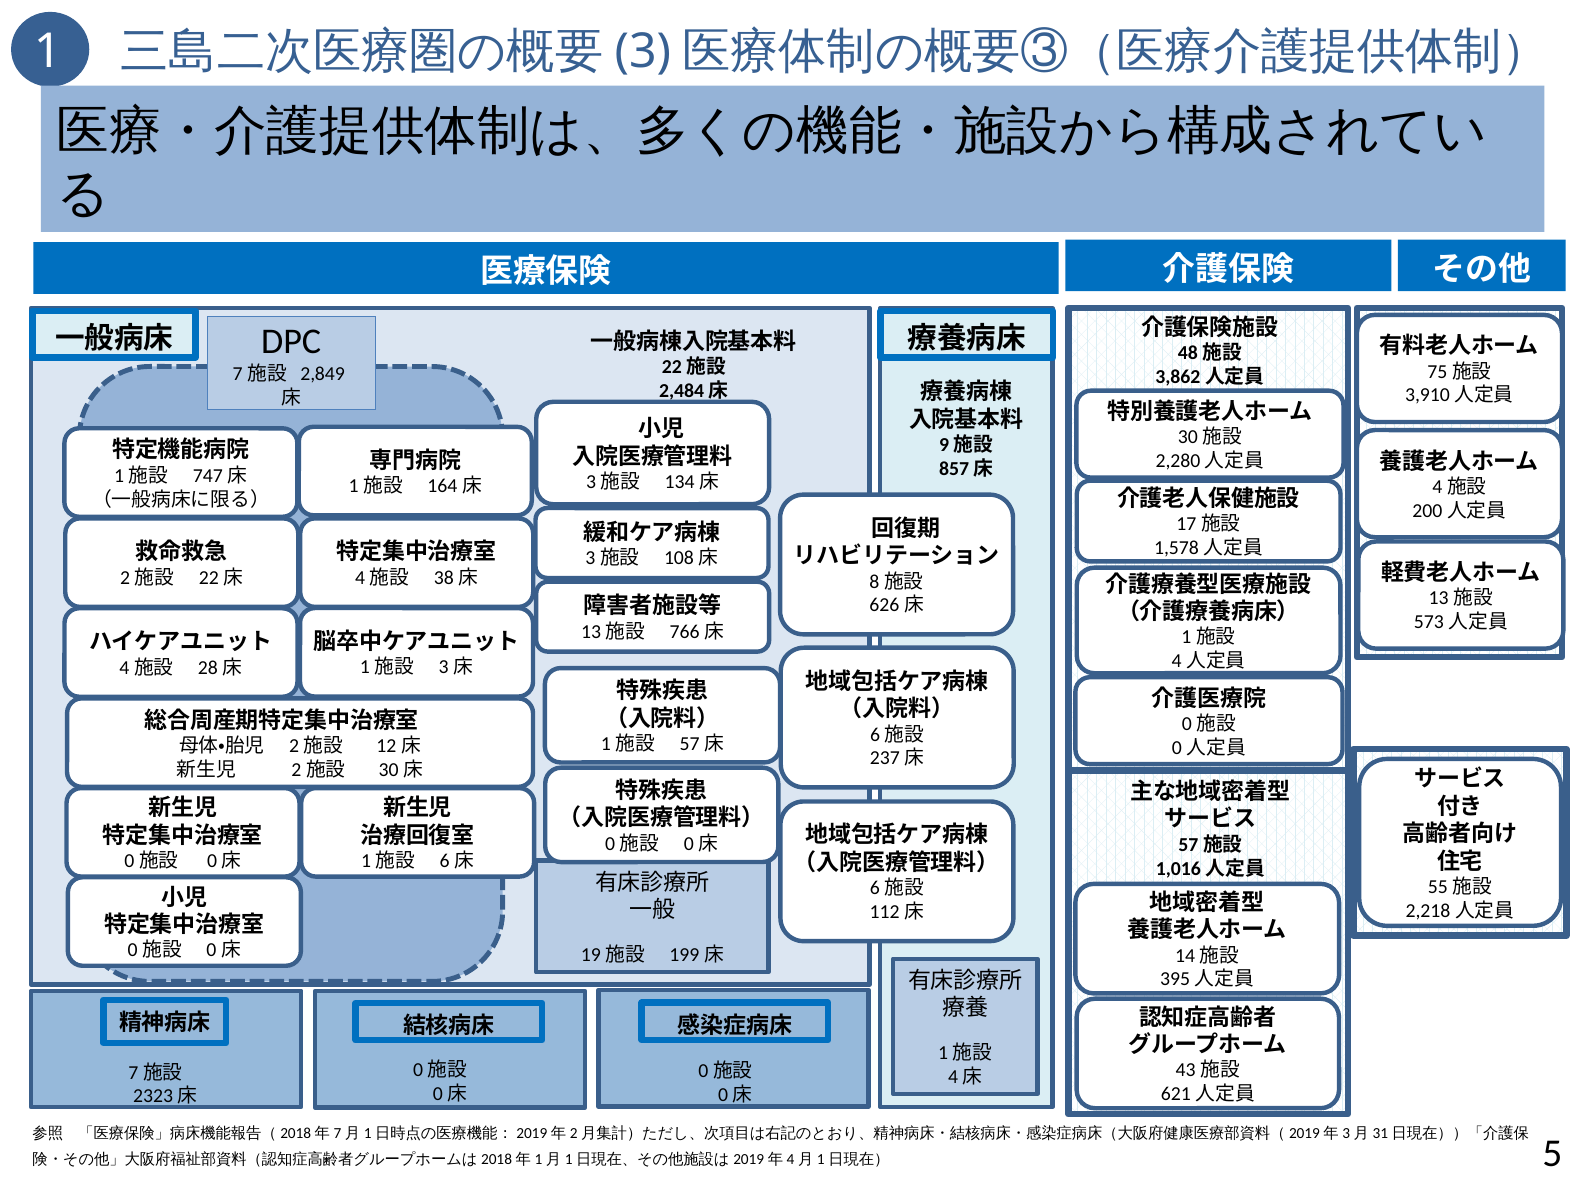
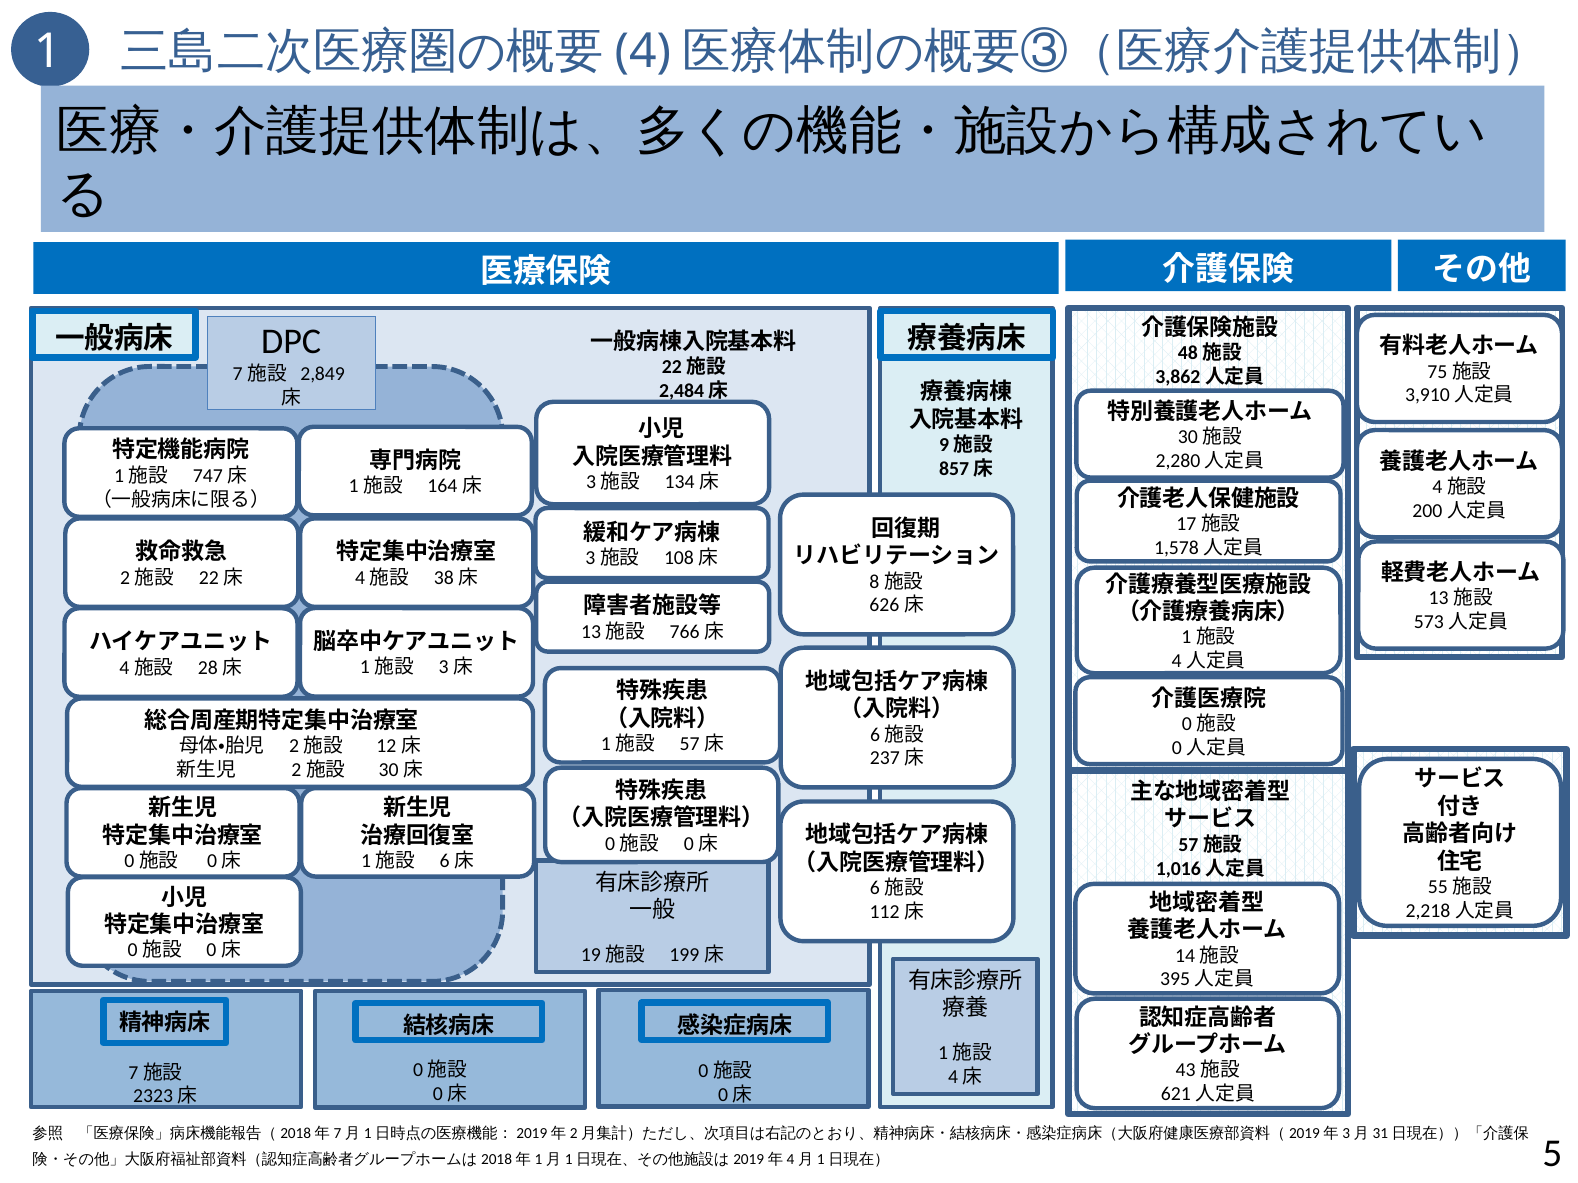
3: 3 -> 4 (643, 52)
